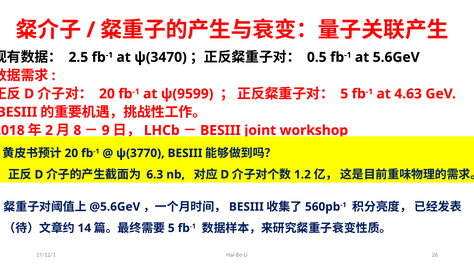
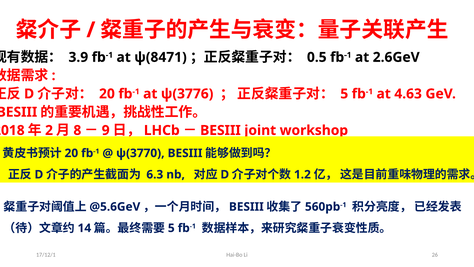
2.5: 2.5 -> 3.9 (78, 57)
ψ(3470: ψ(3470 -> ψ(8471 (161, 57)
5.6GeV: 5.6GeV -> 2.6GeV (396, 57)
ψ(9599: ψ(9599 -> ψ(3776 (187, 94)
